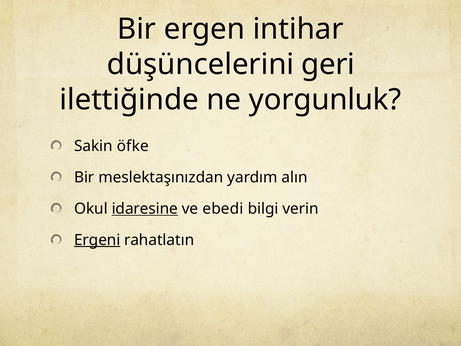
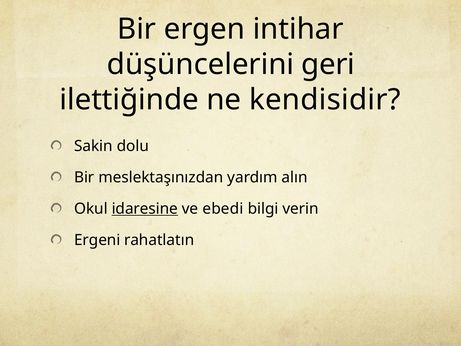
yorgunluk: yorgunluk -> kendisidir (325, 100)
öfke: öfke -> dolu (133, 146)
Ergeni underline: present -> none (97, 240)
